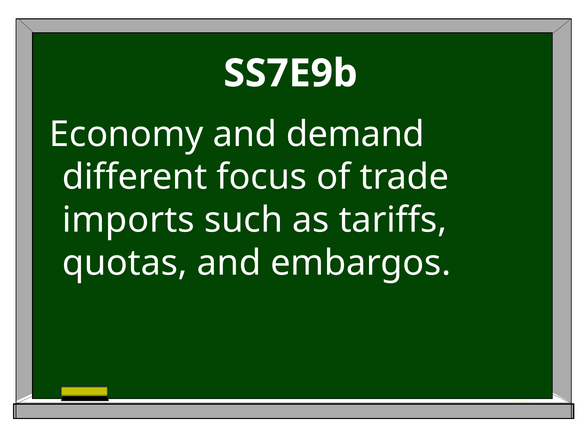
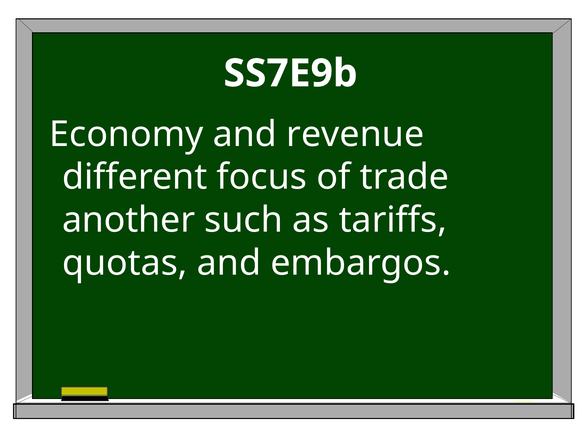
demand: demand -> revenue (355, 134)
imports: imports -> another (129, 220)
